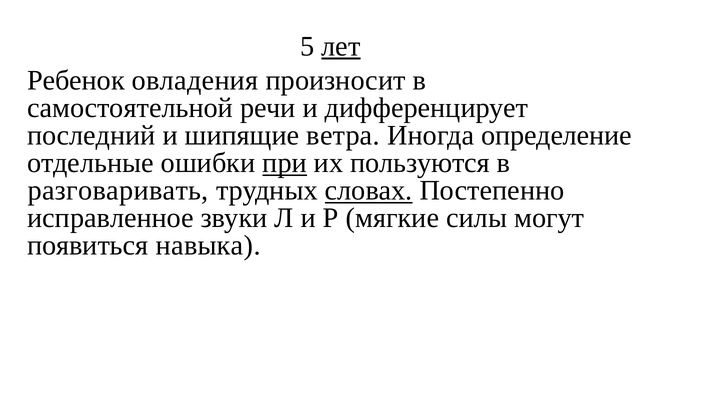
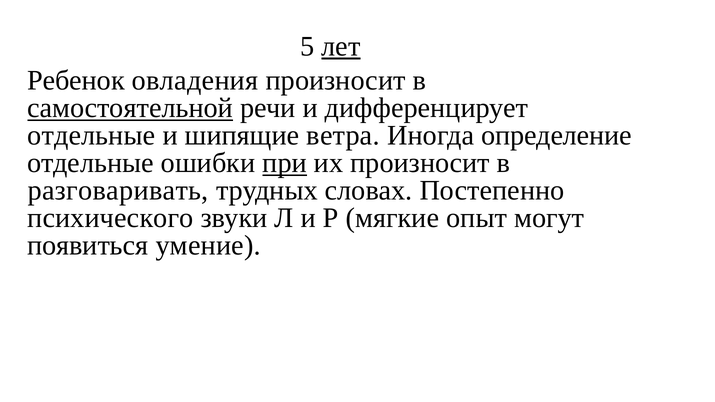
самостоятельной underline: none -> present (130, 108)
последний: последний -> отдельные (91, 136)
их пользуются: пользуются -> произносит (420, 163)
словах underline: present -> none (369, 191)
исправленное: исправленное -> психического (110, 218)
силы: силы -> опыт (477, 218)
навыка: навыка -> умение (208, 246)
